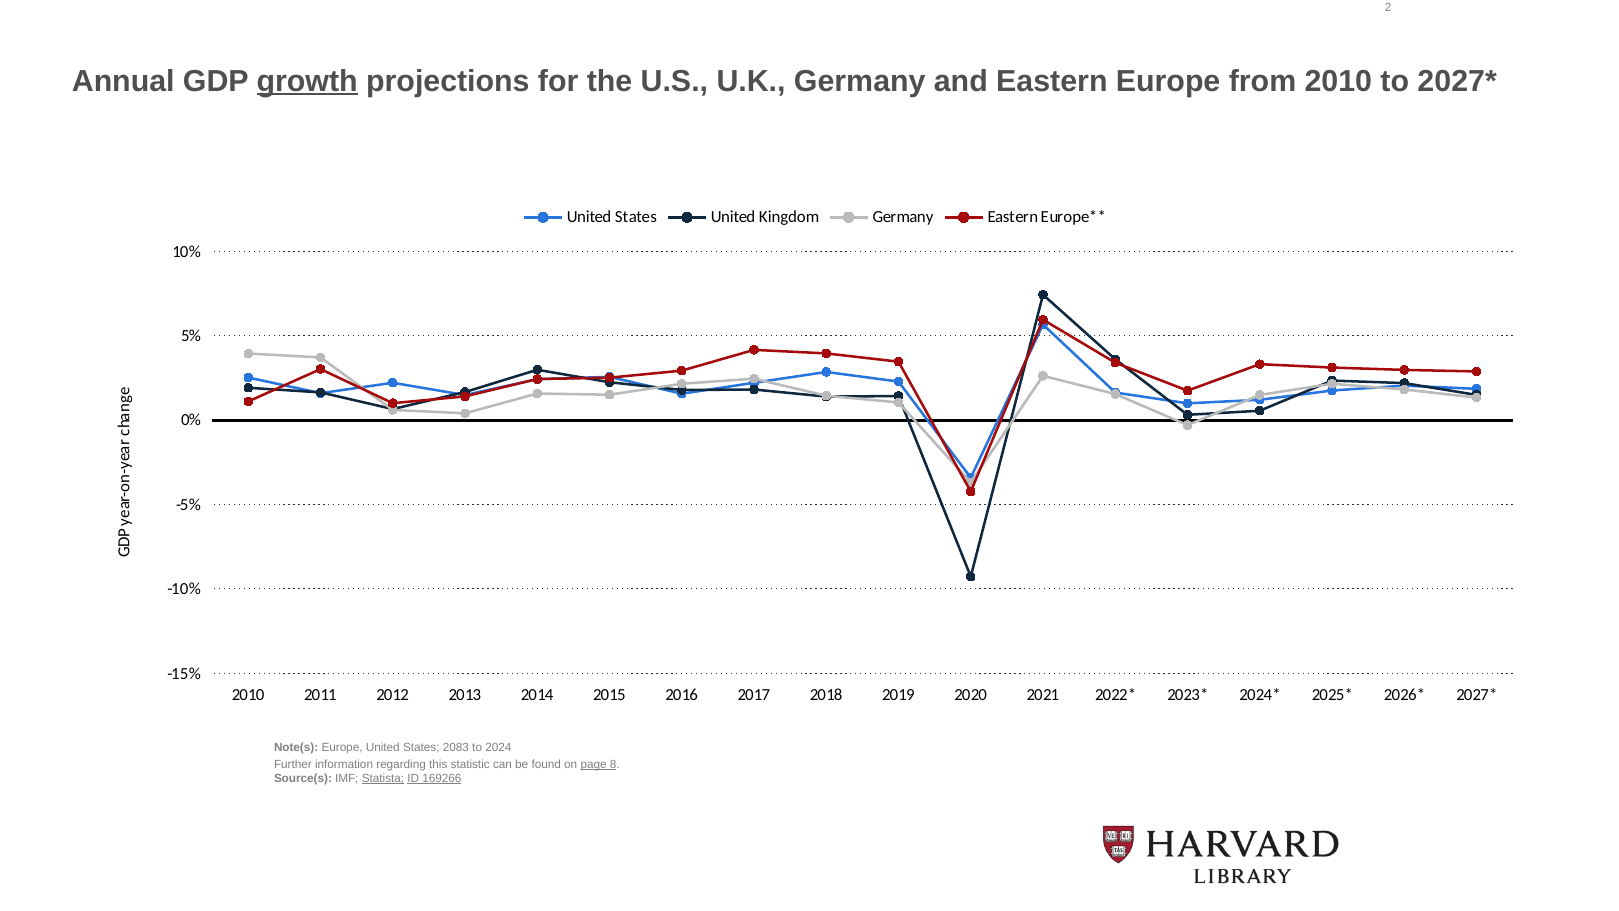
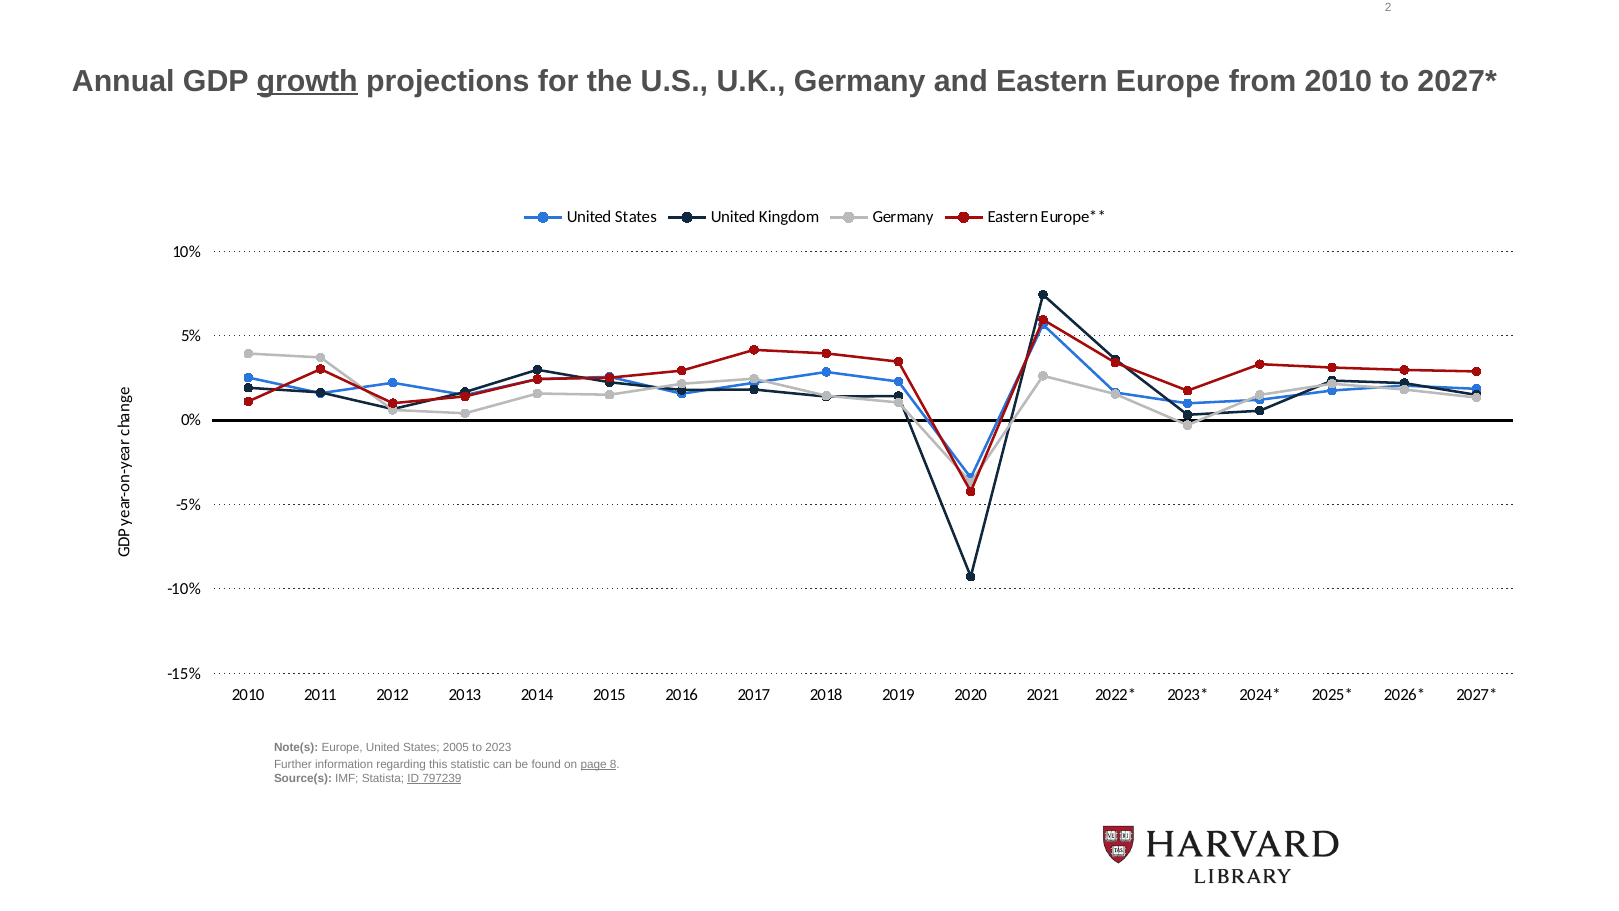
2083: 2083 -> 2005 (456, 748)
2024: 2024 -> 2023 (498, 748)
Statista underline: present -> none (383, 778)
169266: 169266 -> 797239 (442, 778)
